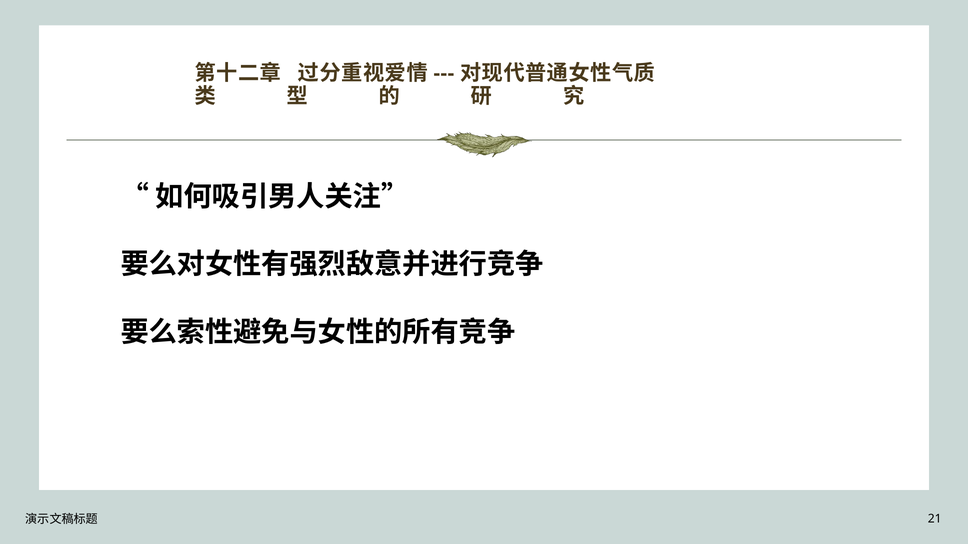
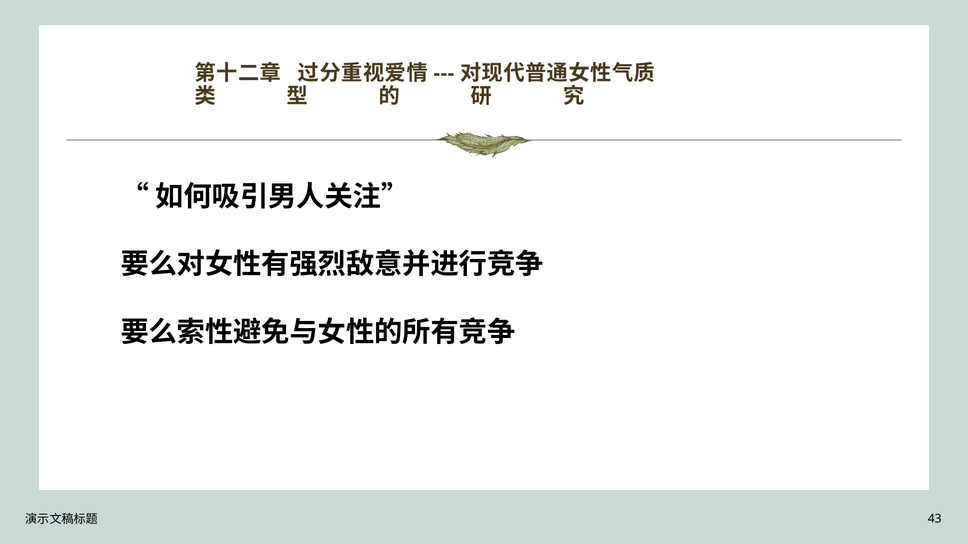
21: 21 -> 43 (935, 519)
